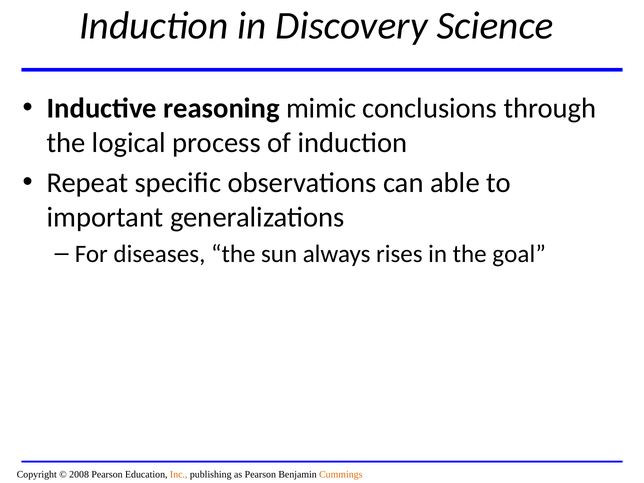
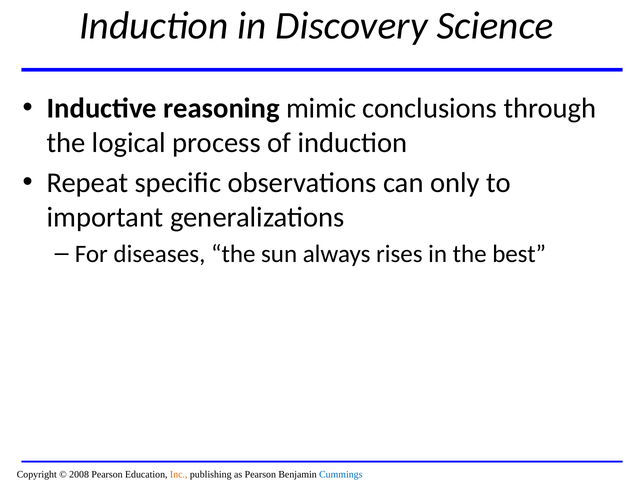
able: able -> only (455, 183)
goal: goal -> best (519, 254)
Cummings colour: orange -> blue (341, 475)
